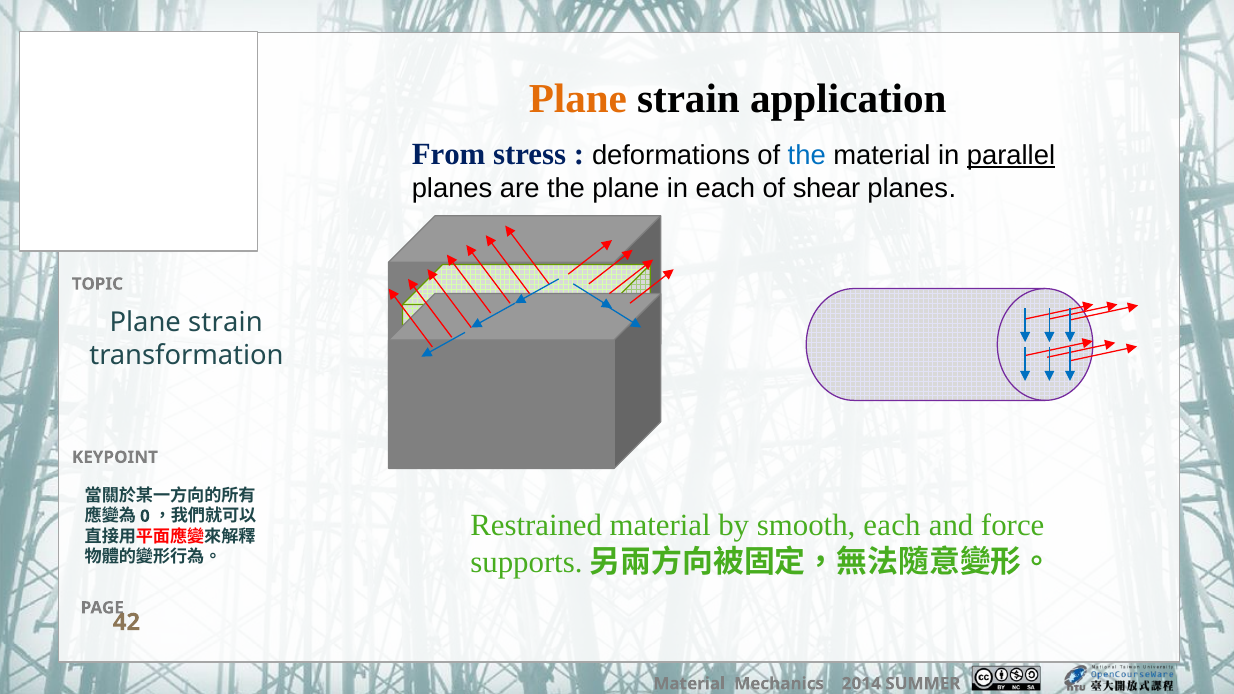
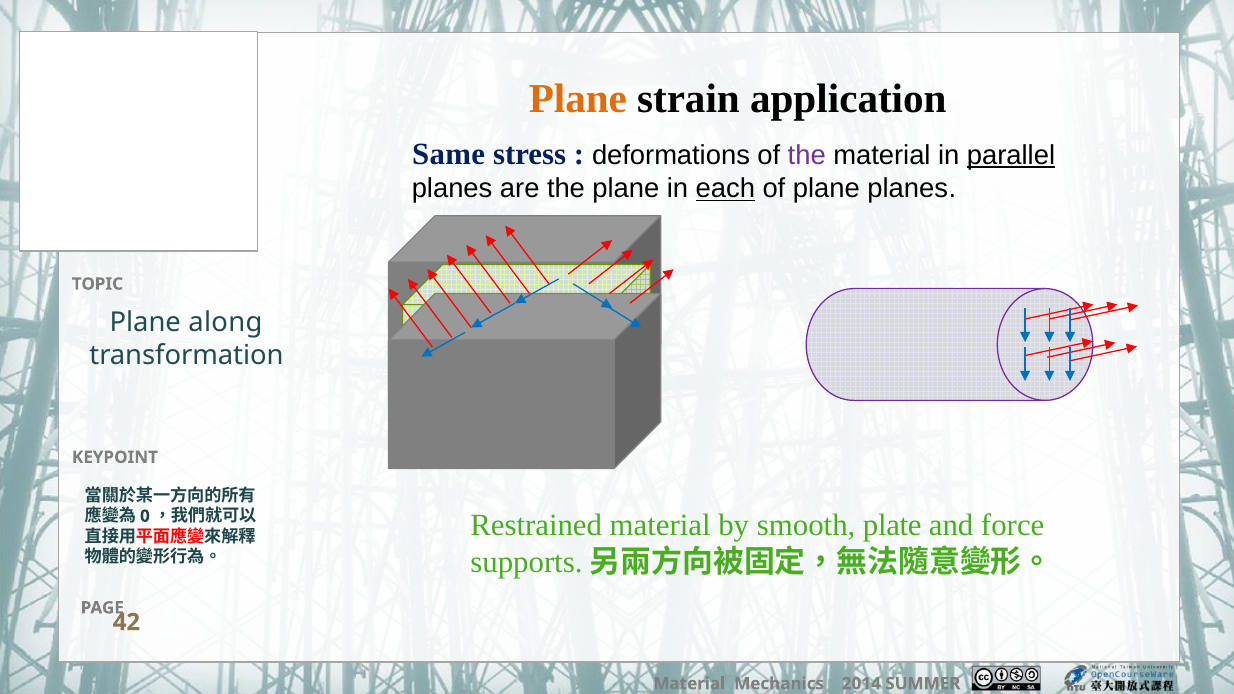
From: From -> Same (449, 154)
the colour: blue -> purple (807, 155)
each underline: none -> present (725, 189)
of shear: shear -> plane (826, 189)
strain: strain -> along (225, 323)
smooth each: each -> plate (892, 526)
